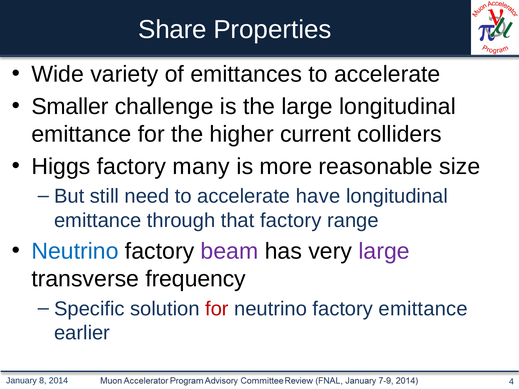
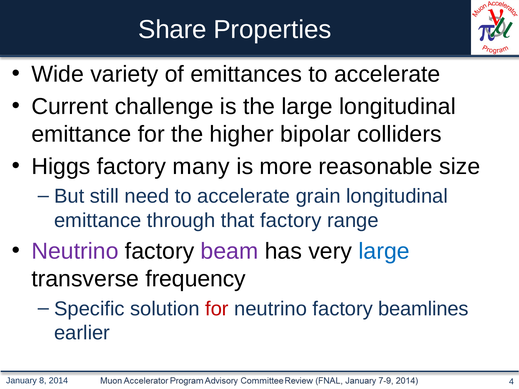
Smaller: Smaller -> Current (70, 107)
current: current -> bipolar (315, 134)
have: have -> grain (318, 196)
Neutrino colour: blue -> purple (75, 251)
large colour: purple -> blue (384, 251)
factory emittance: emittance -> beamlines (423, 309)
